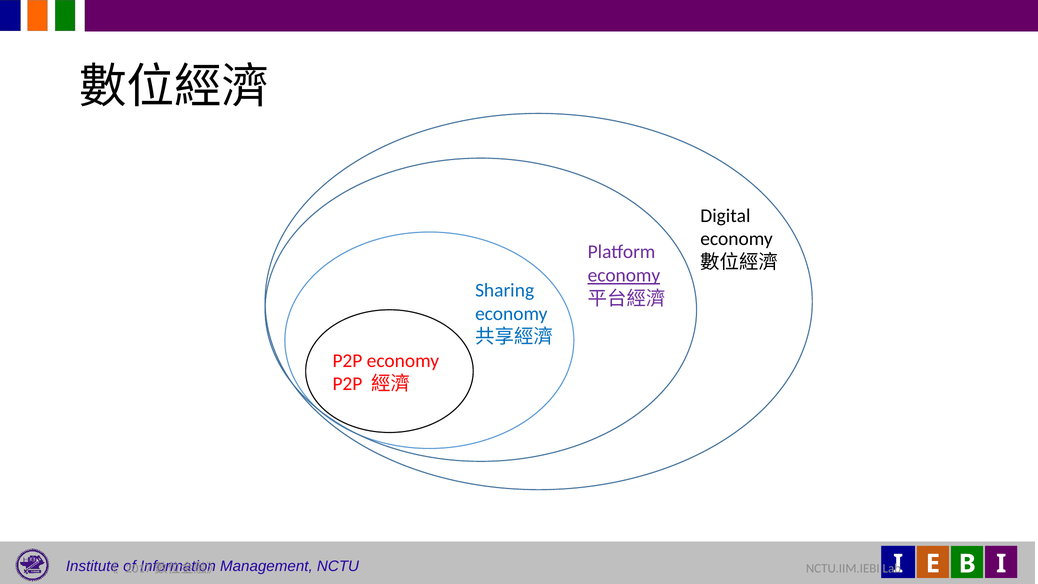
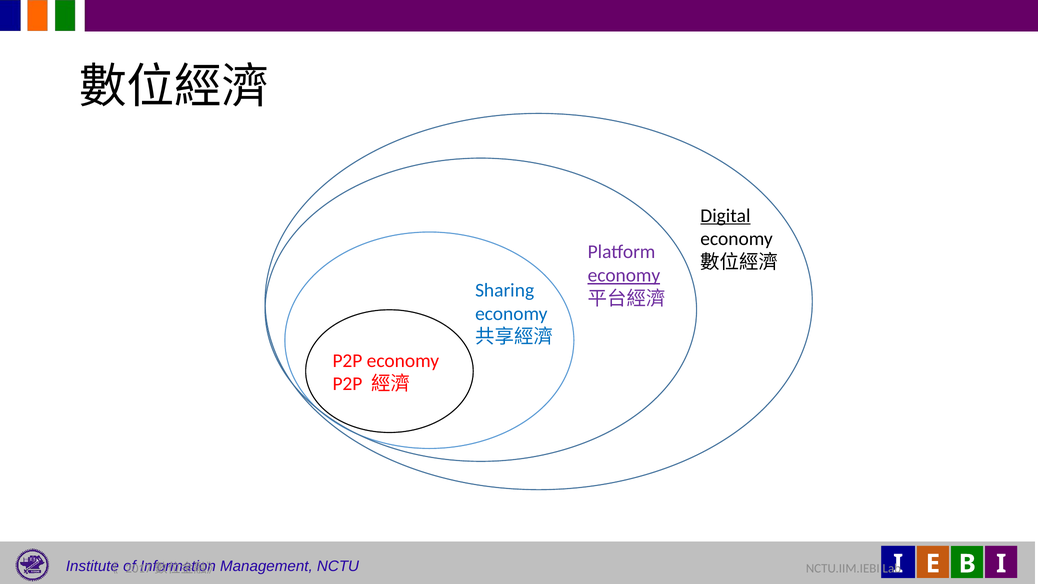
Digital underline: none -> present (725, 216)
